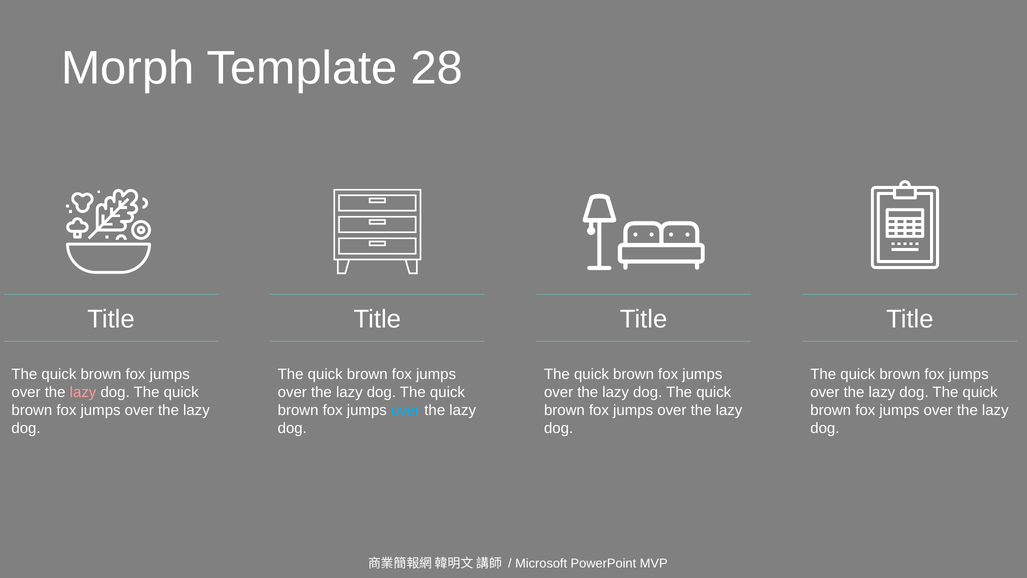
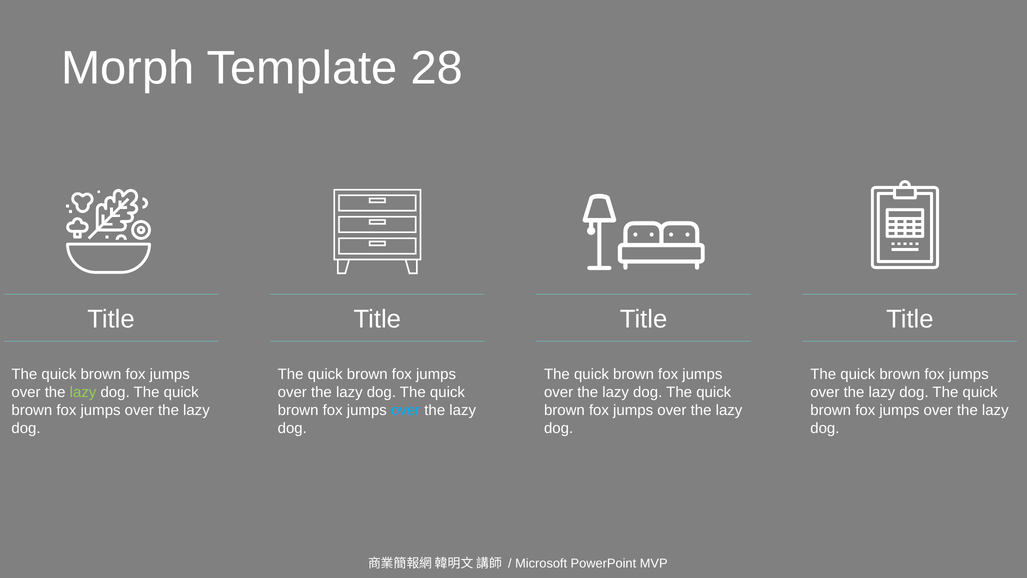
lazy colour: pink -> light green (83, 392)
